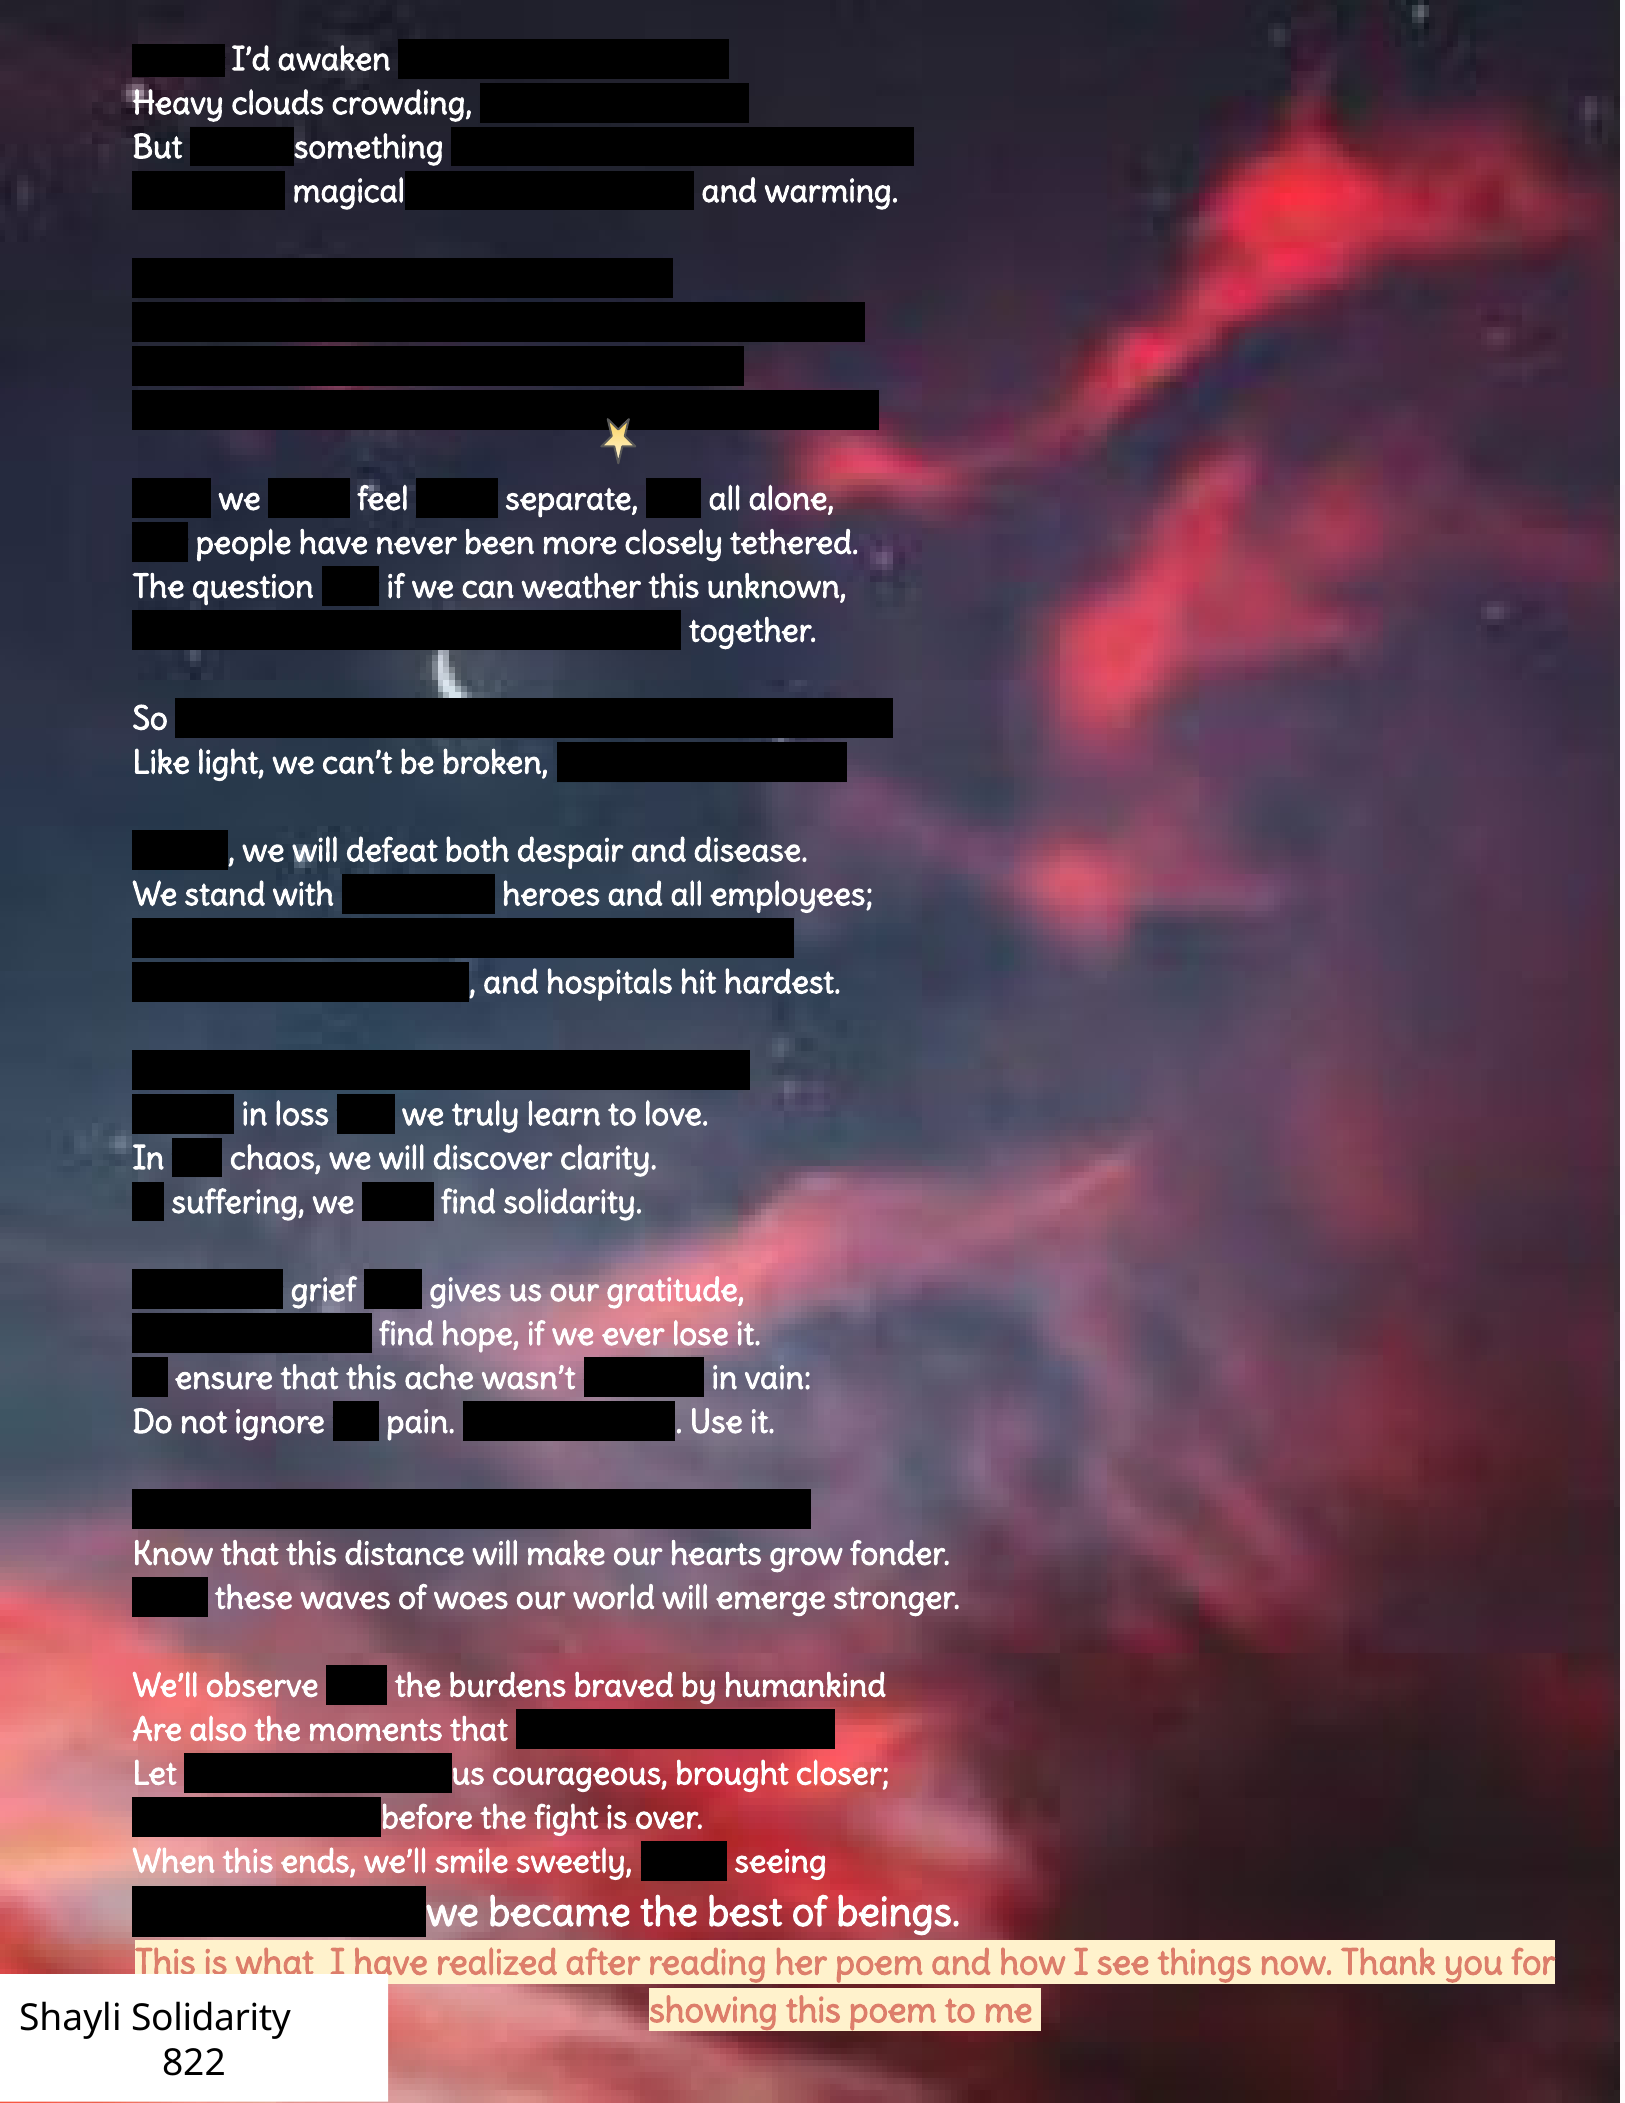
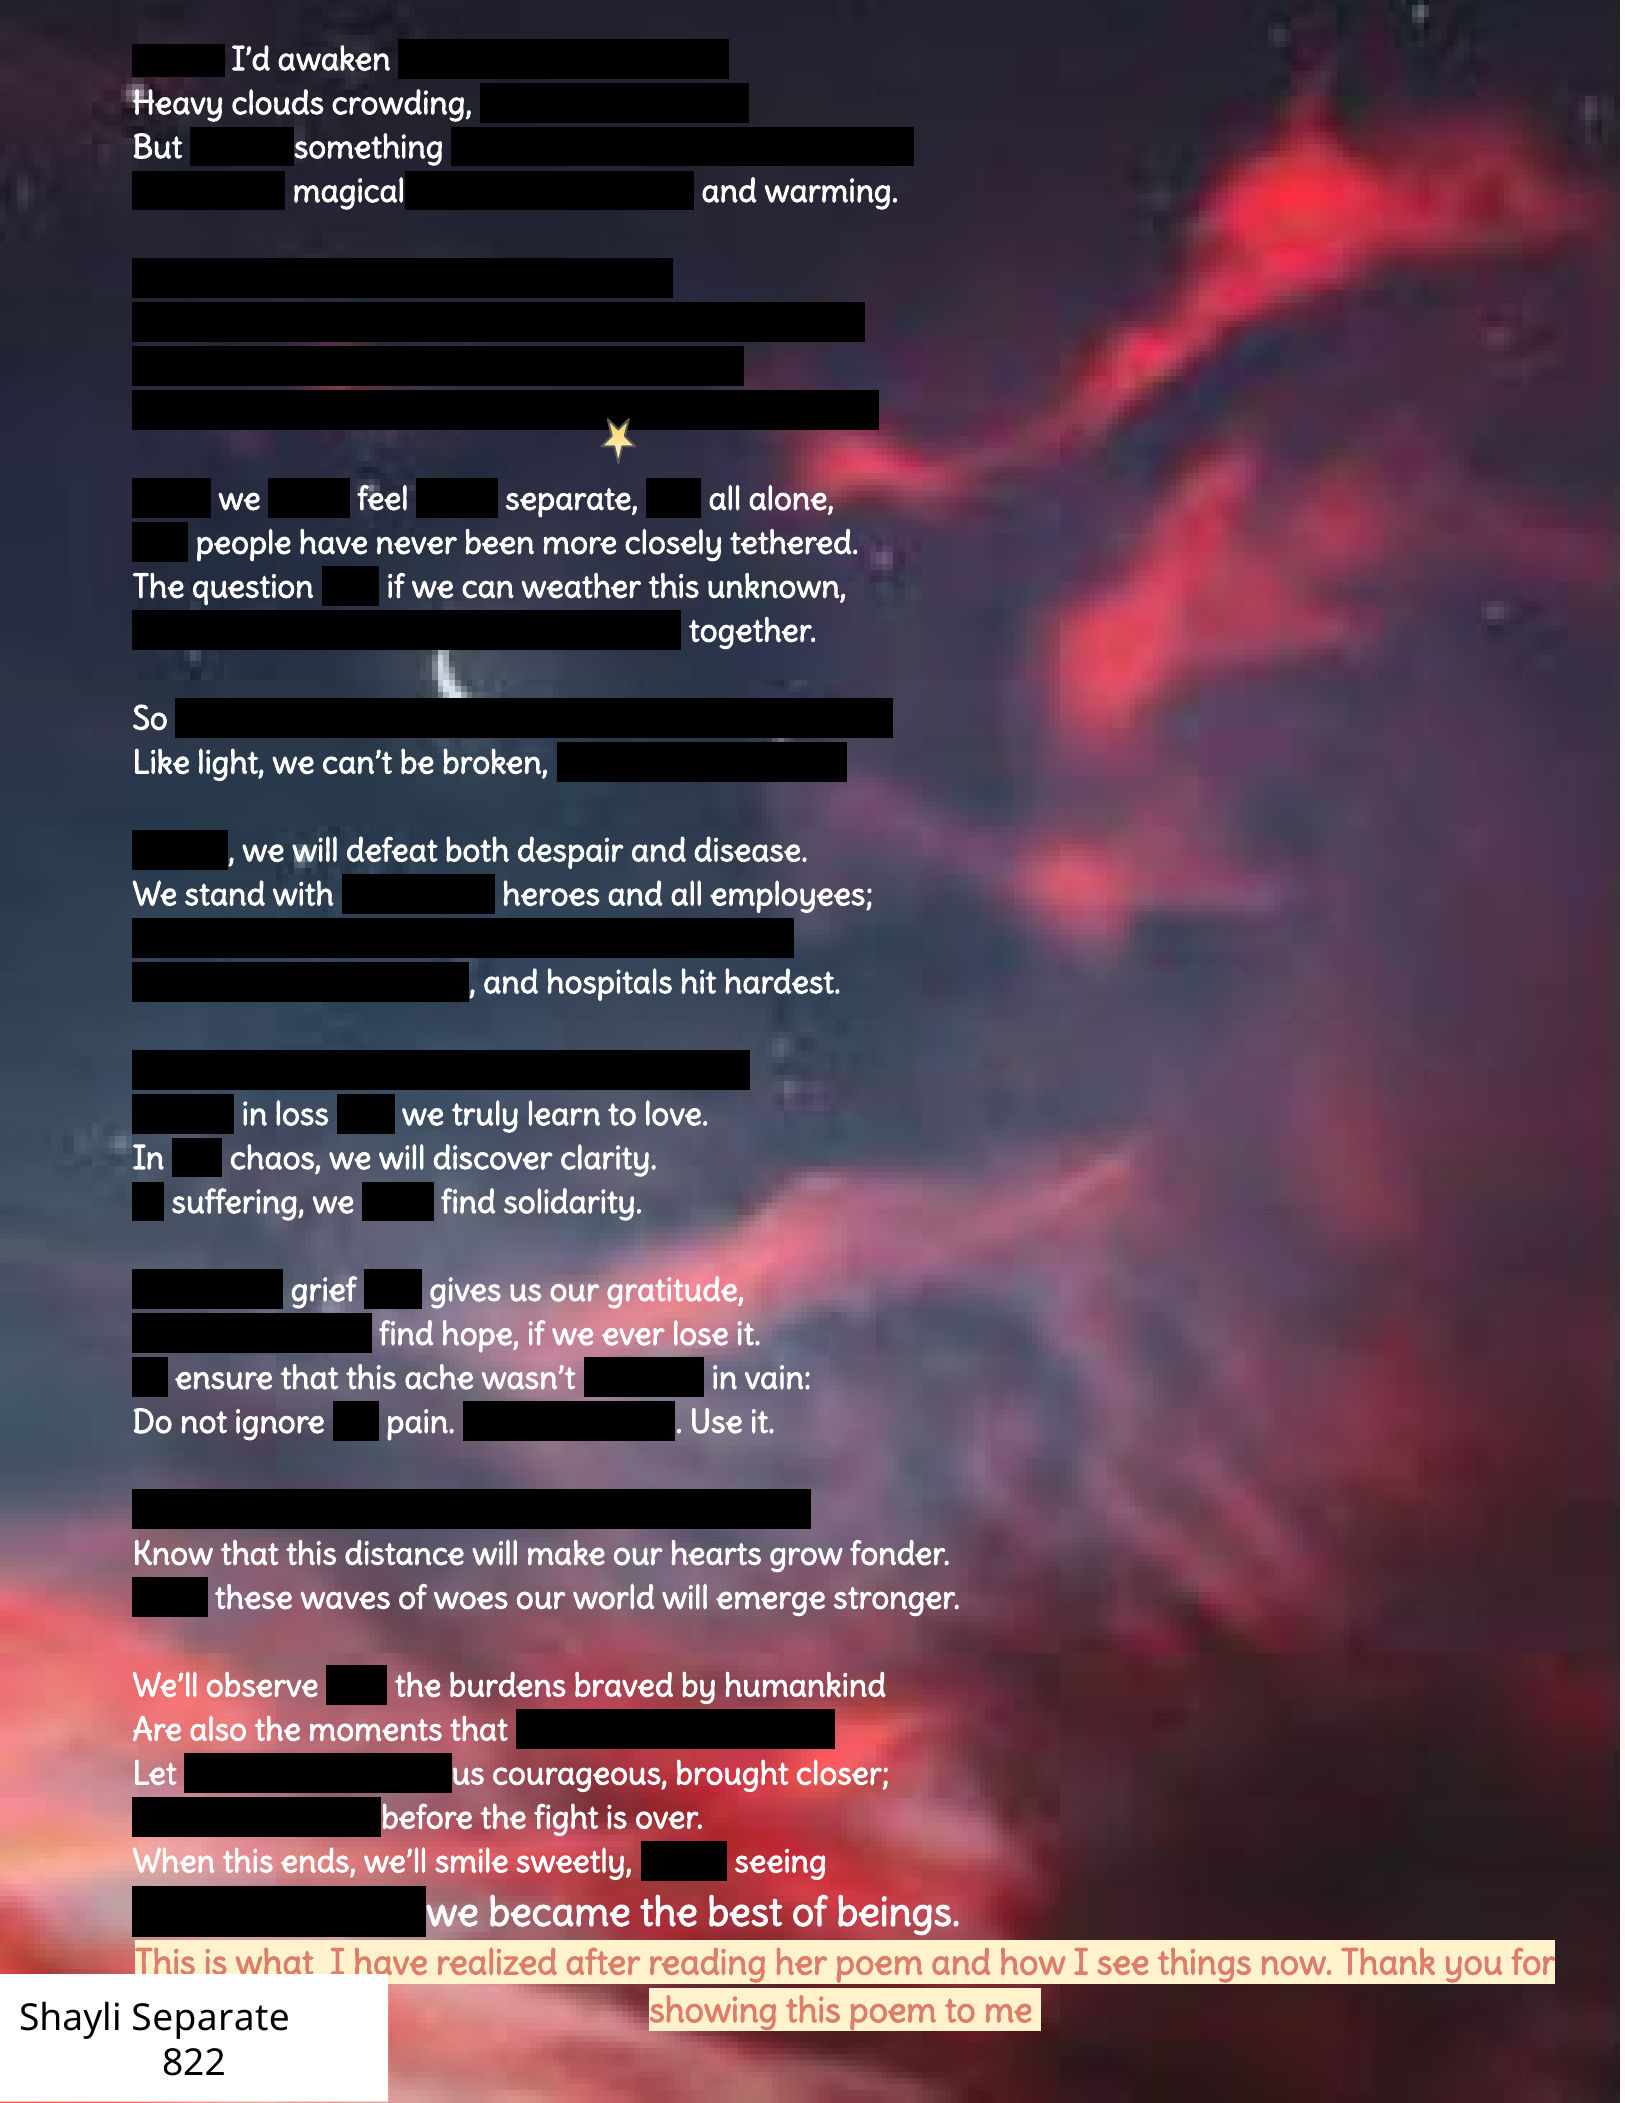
Shayli Solidarity: Solidarity -> Separate (211, 2018)
